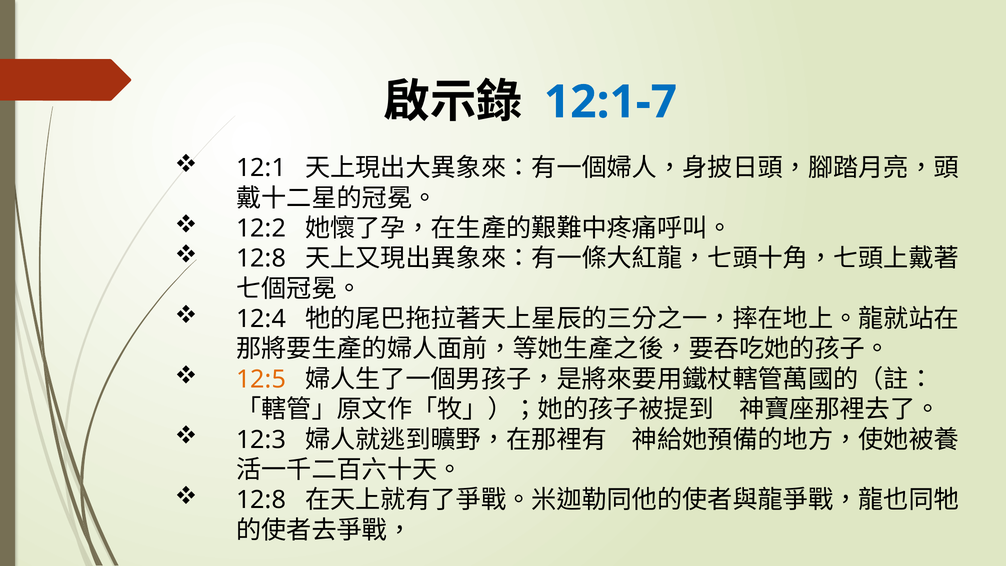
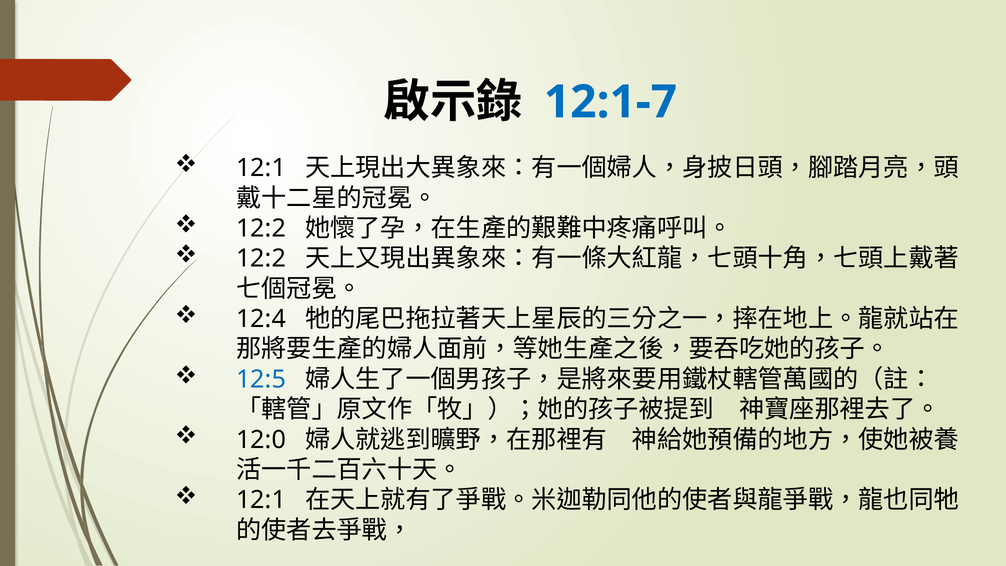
12:8: 12:8 -> 12:2 (261, 259)
12:5 colour: orange -> blue (261, 379)
12:3: 12:3 -> 12:0 (261, 440)
12:8: 12:8 -> 12:1 (261, 500)
